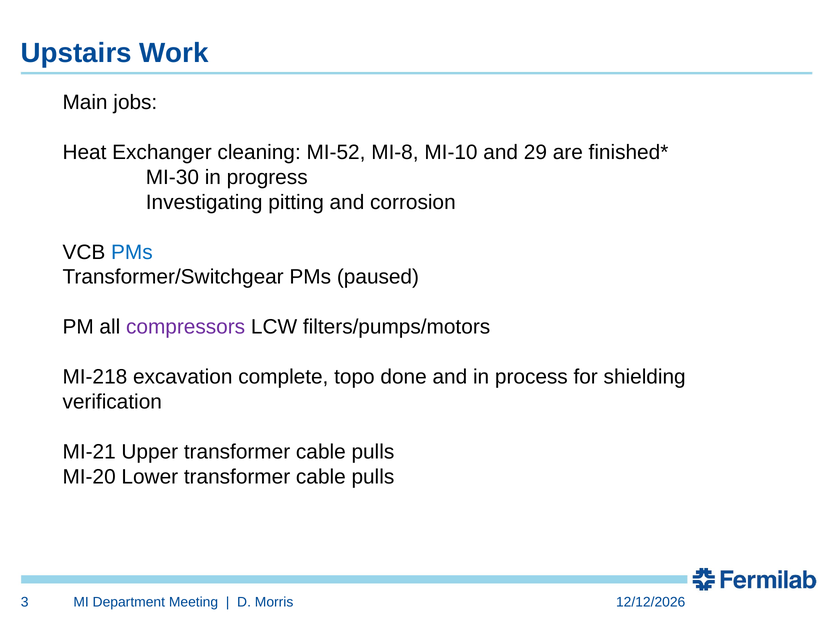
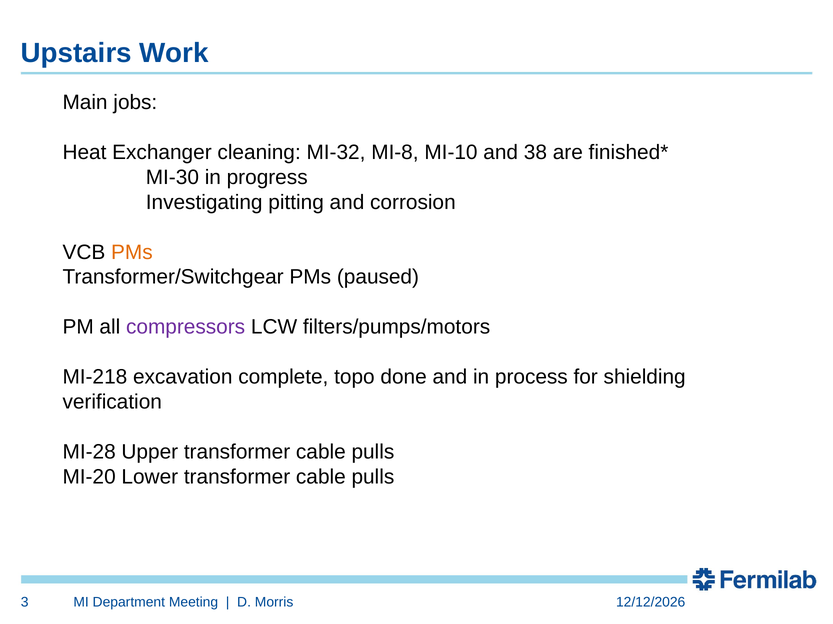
MI-52: MI-52 -> MI-32 (336, 153)
29: 29 -> 38 (535, 153)
PMs colour: blue -> orange (132, 252)
MI-21: MI-21 -> MI-28 (89, 452)
